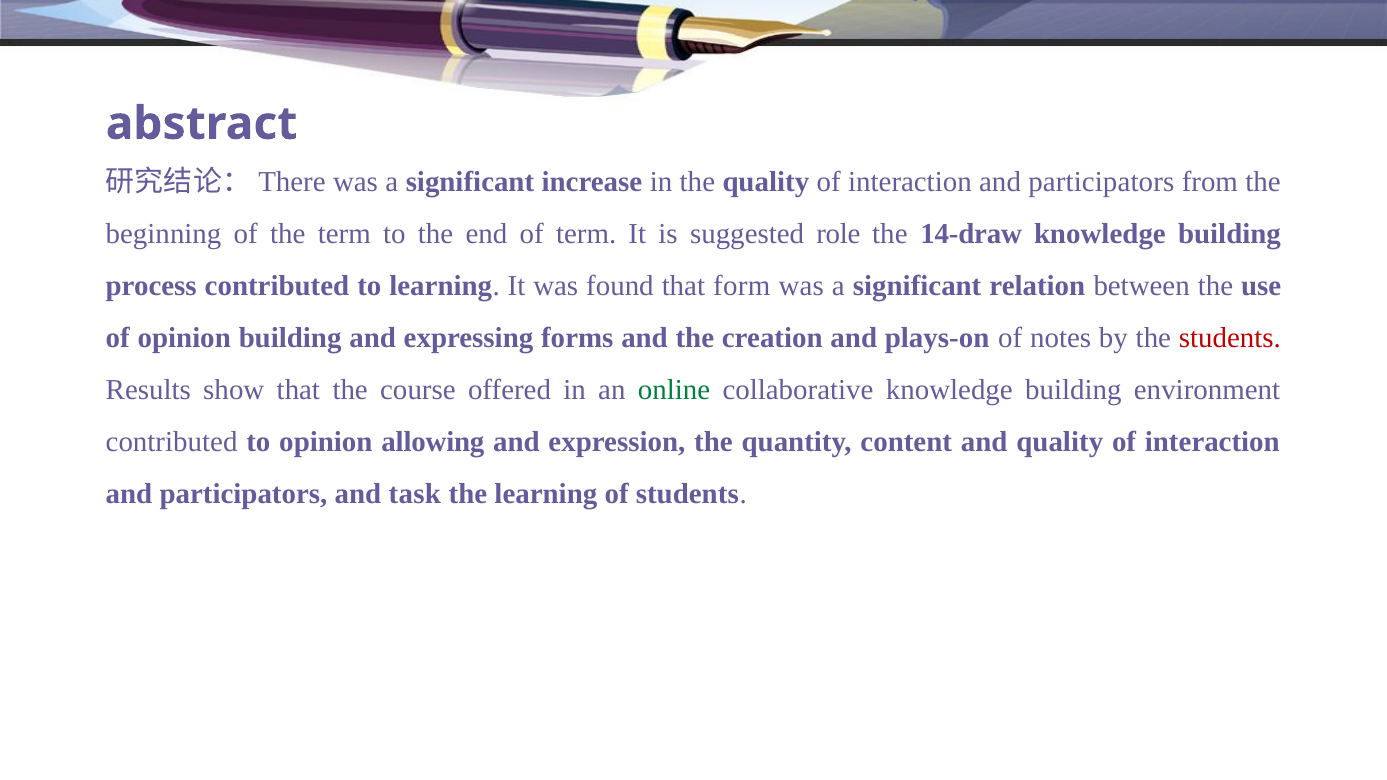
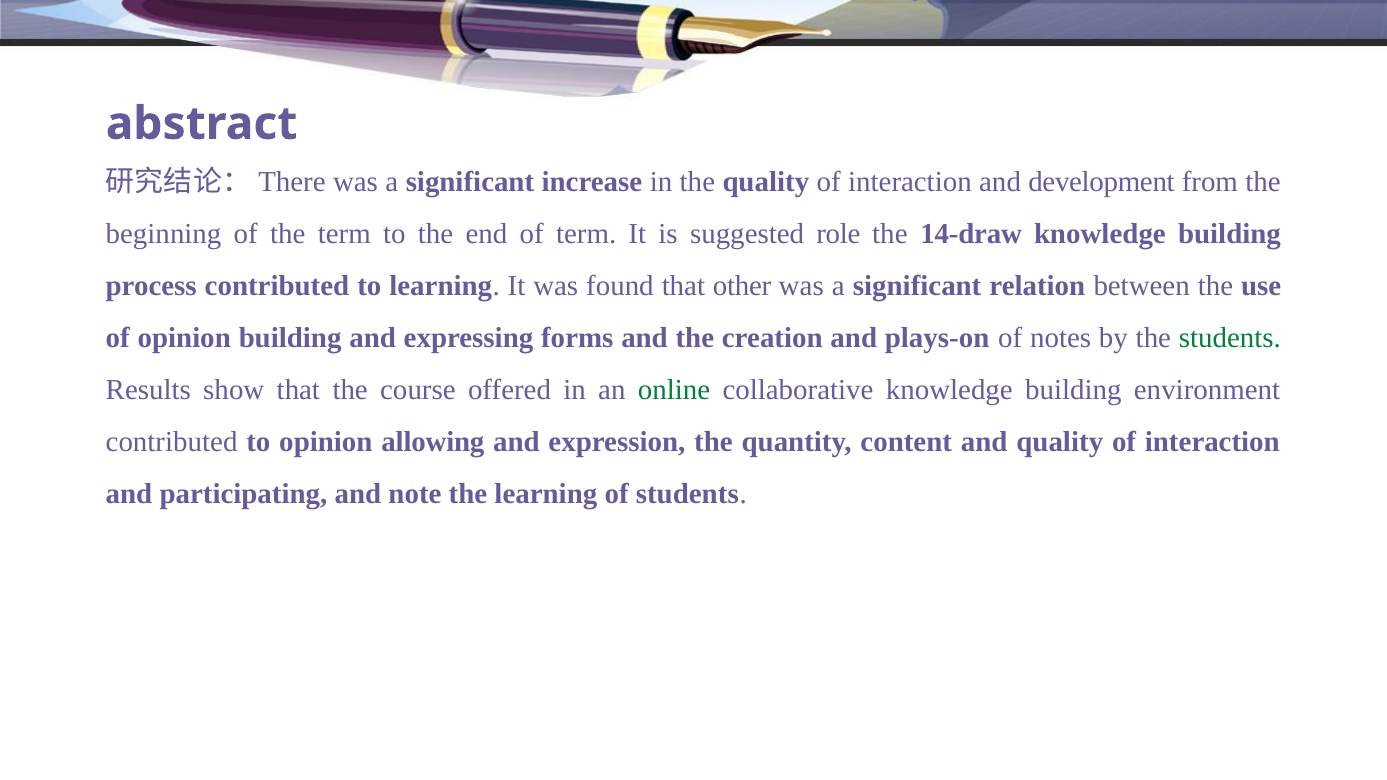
participators: participators -> development (1102, 182)
form: form -> other (742, 286)
students colour: red -> green (1230, 338)
participators: participators -> participating (243, 494)
task: task -> note (415, 494)
